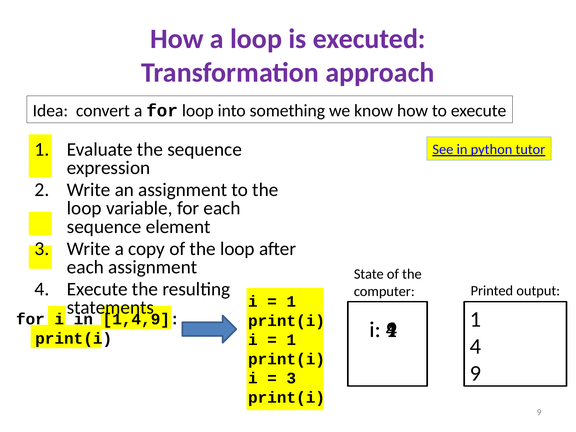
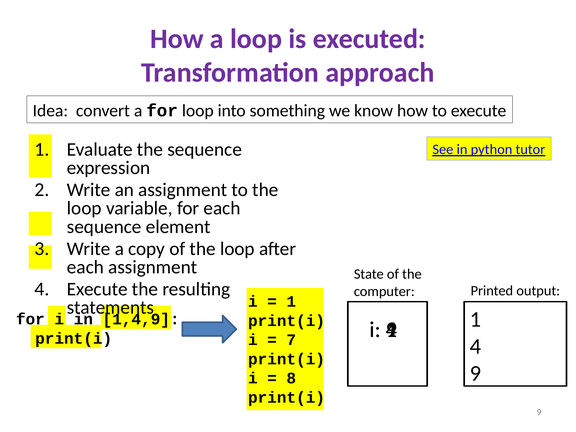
1: 1 -> 7 (291, 340)
3: 3 -> 8 (291, 378)
